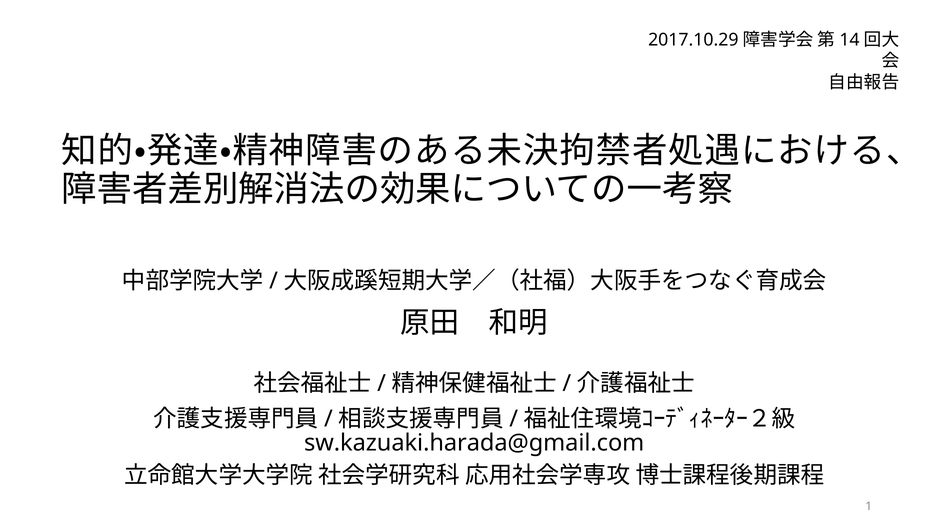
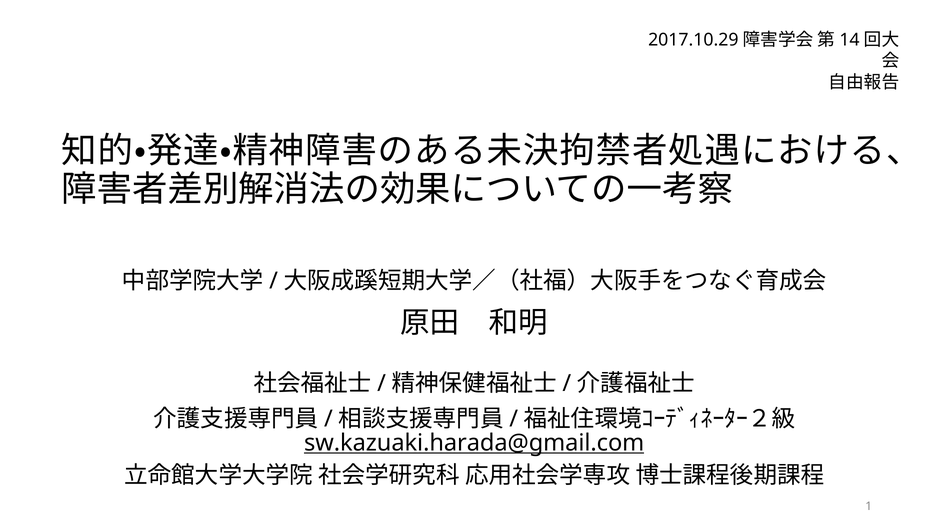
sw.kazuaki.harada@gmail.com underline: none -> present (474, 443)
